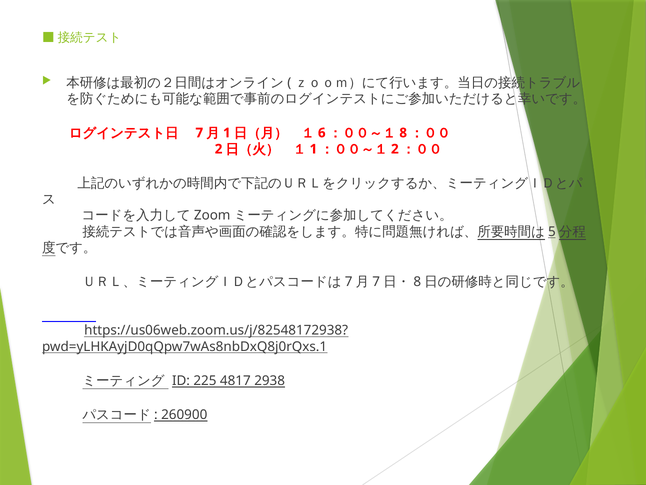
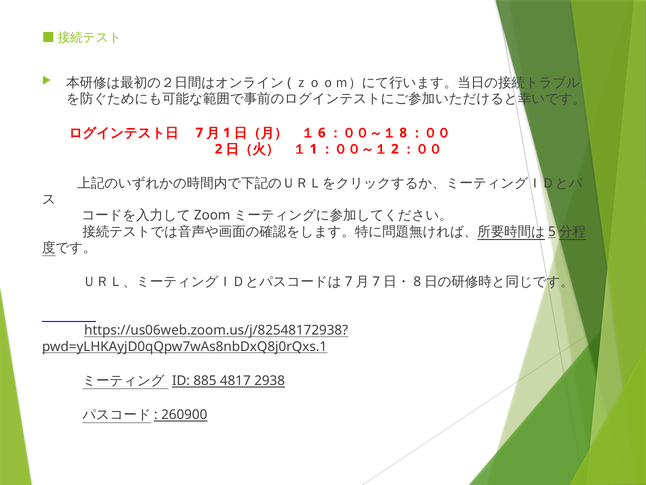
225: 225 -> 885 (205, 380)
